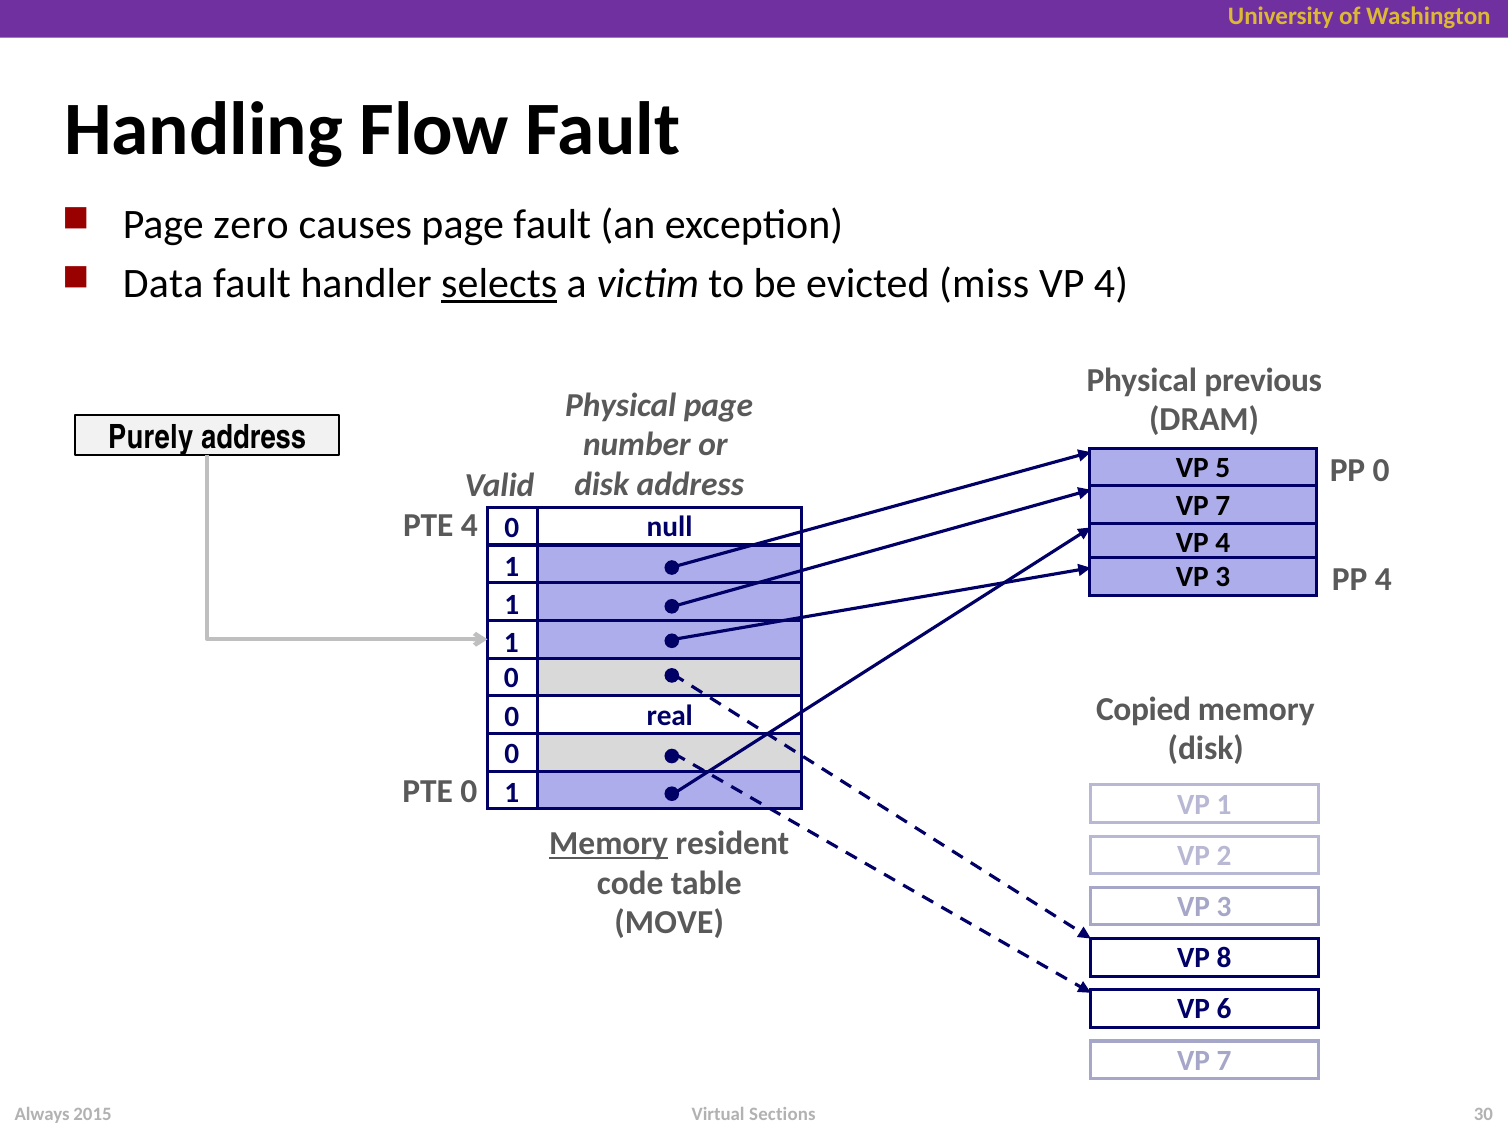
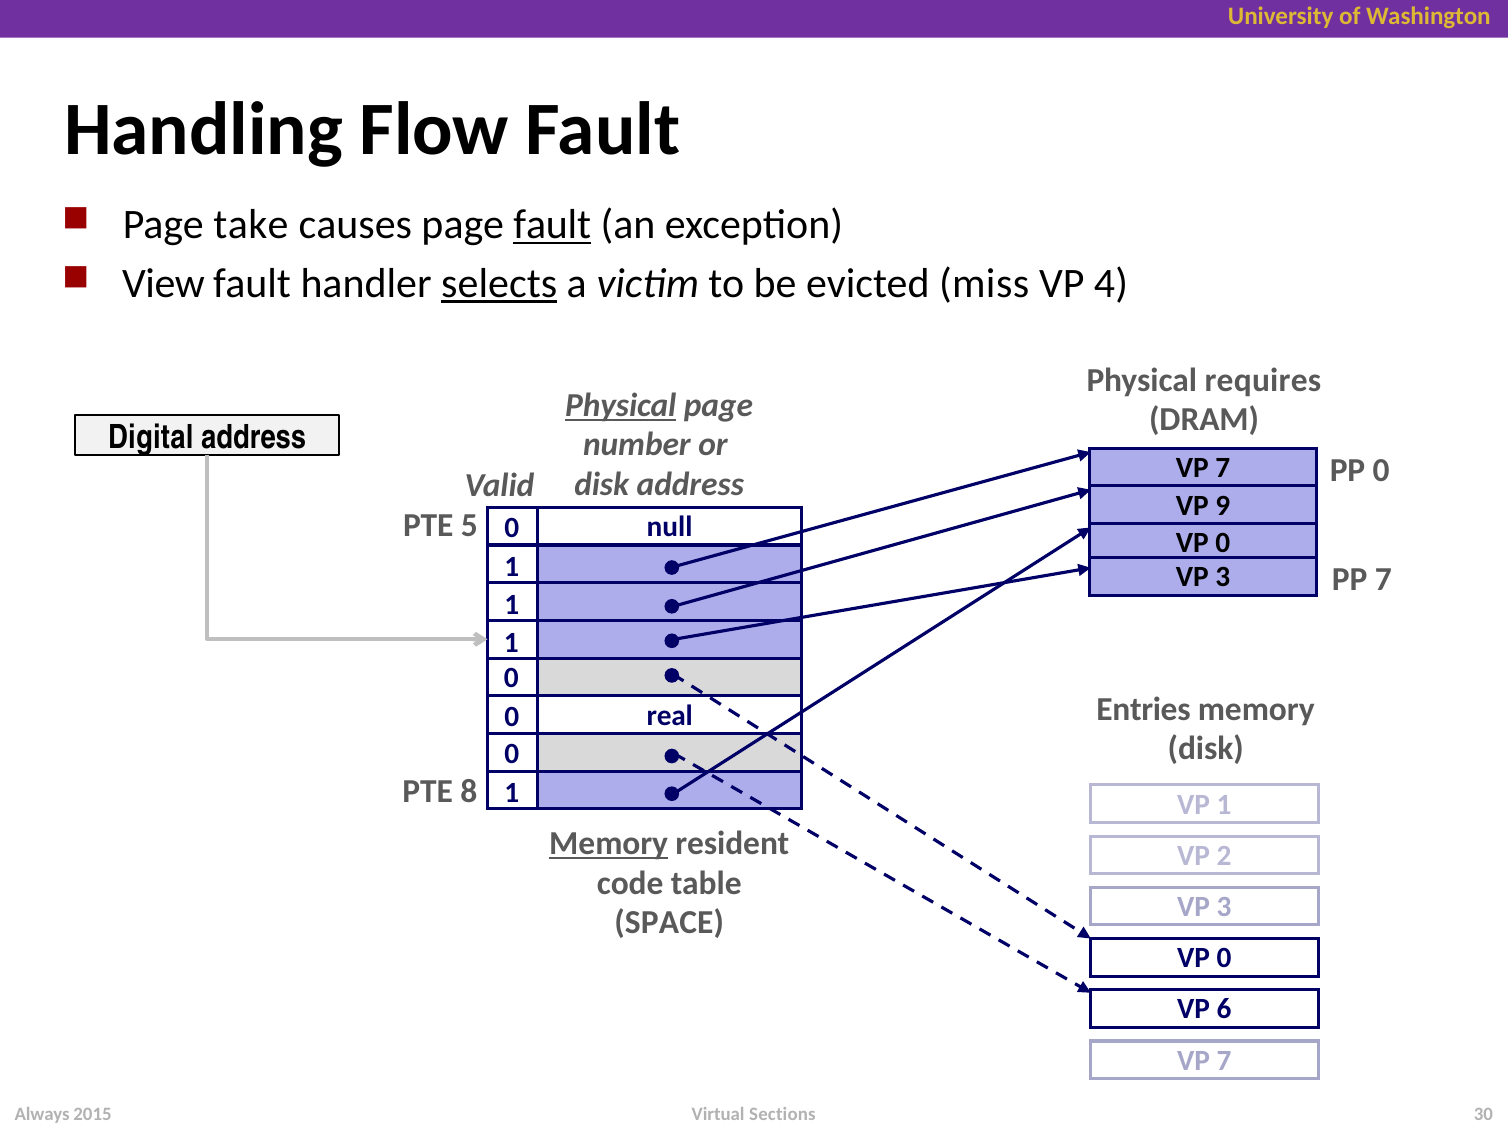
zero: zero -> take (251, 225)
fault underline: none -> present (552, 225)
Data: Data -> View (163, 284)
previous: previous -> requires (1263, 380)
Physical underline: none -> present (621, 405)
Purely: Purely -> Digital (151, 437)
5: 5 -> 7 (1223, 468)
7: 7 -> 9 (1223, 505)
PTE 4: 4 -> 5 (469, 525)
4: 4 -> 0 (1223, 543)
PP 4: 4 -> 7 (1383, 579)
Copied: Copied -> Entries (1144, 709)
PTE 0: 0 -> 8 (469, 791)
MOVE: MOVE -> SPACE (669, 923)
8: 8 -> 0 (1224, 958)
